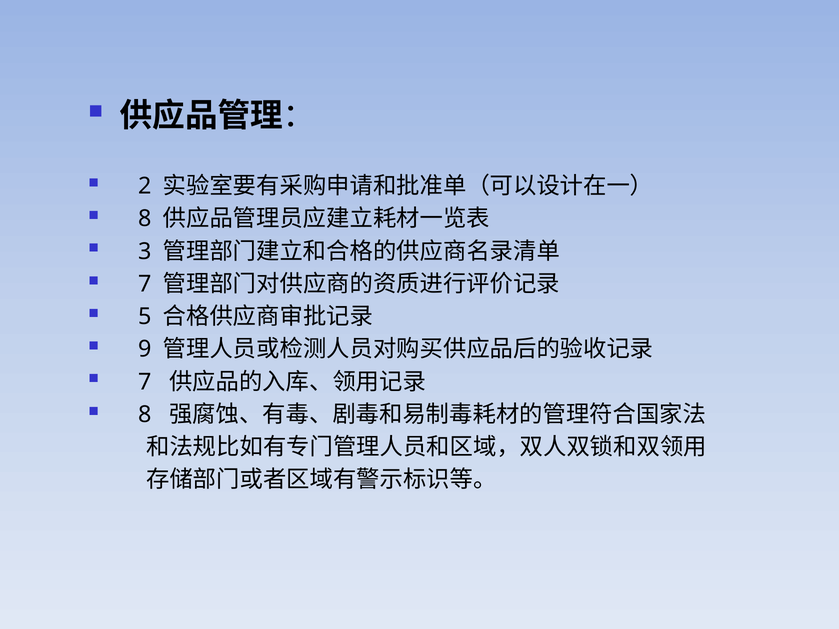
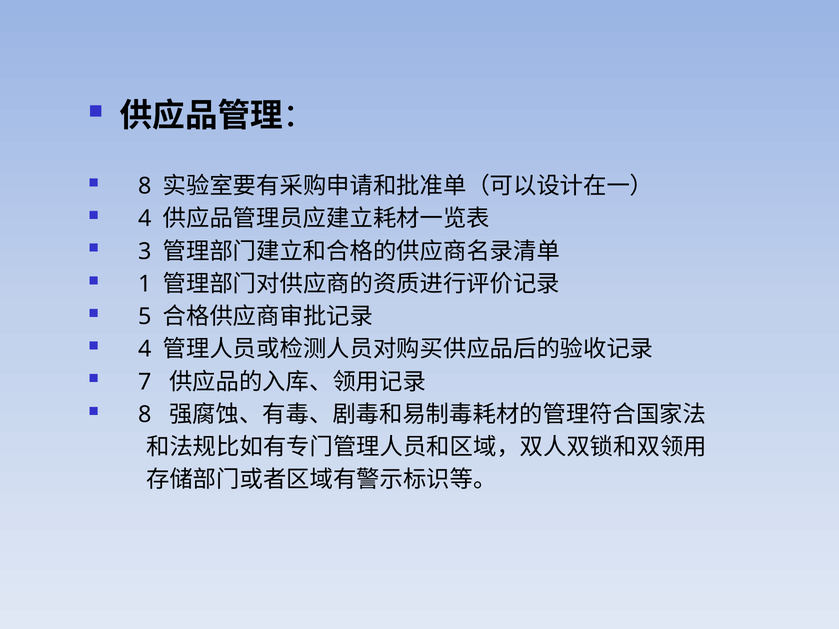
2: 2 -> 8 (145, 186)
8: 8 -> 4 (145, 219)
7: 7 -> 1 (145, 284)
9: 9 -> 4 (145, 349)
